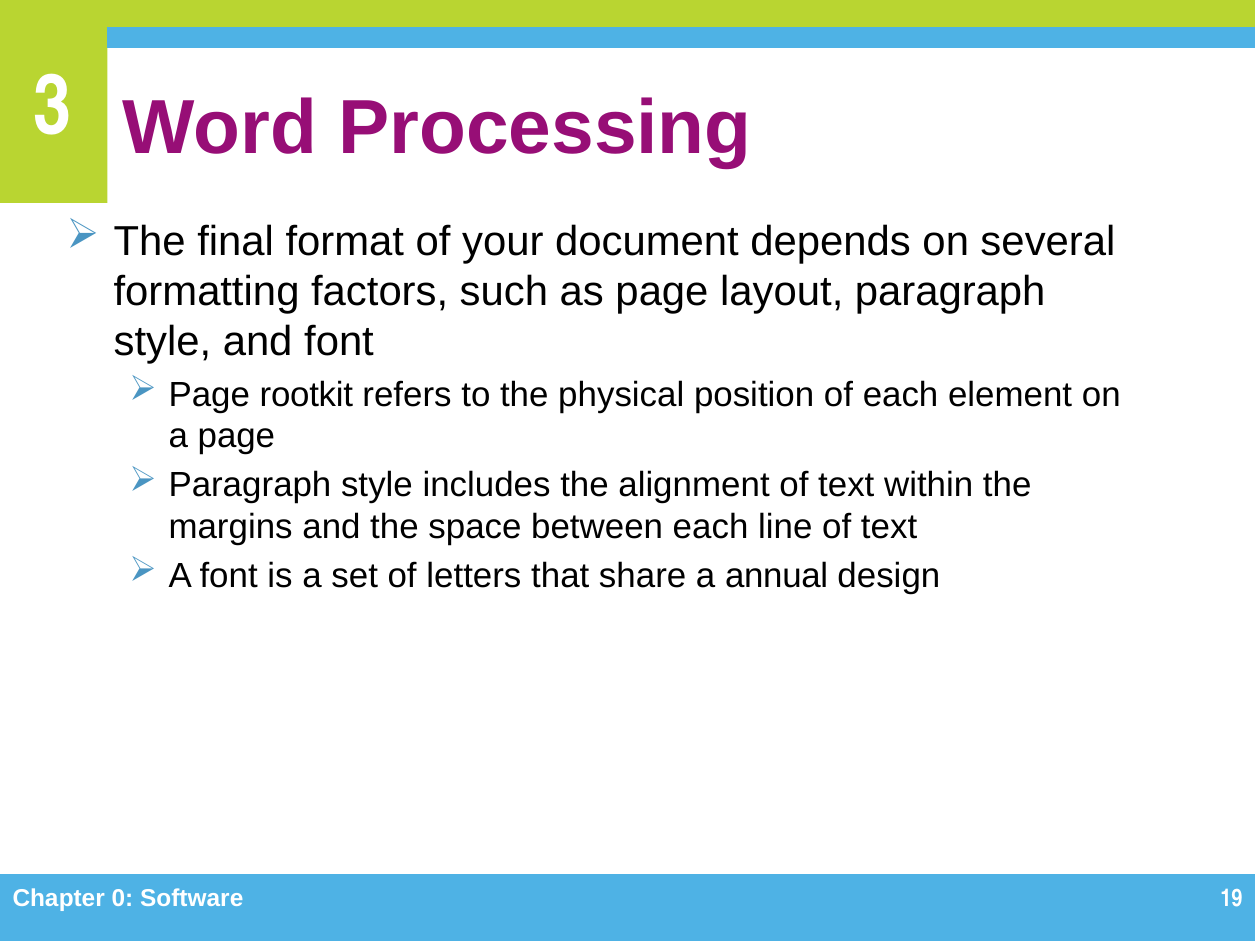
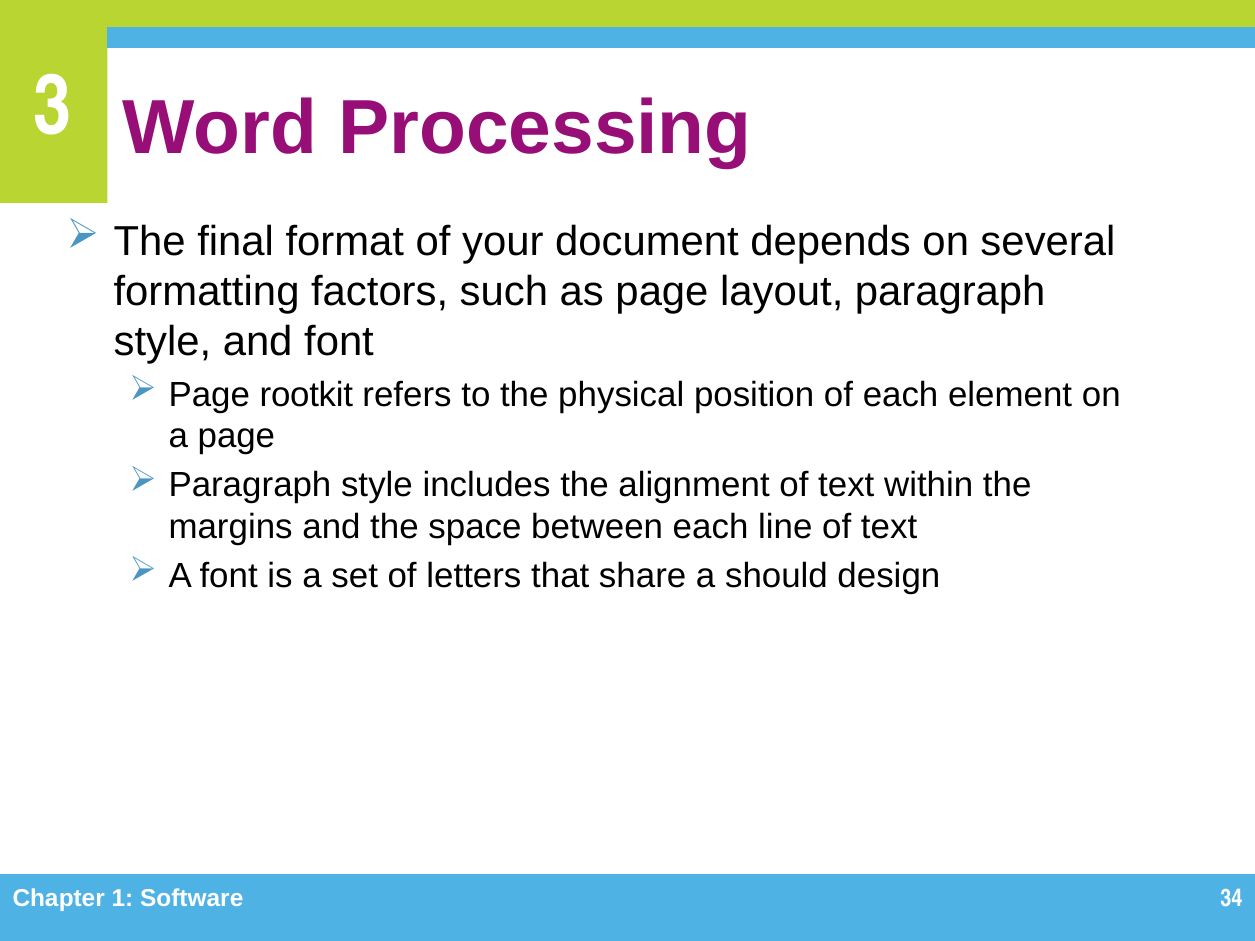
annual: annual -> should (776, 576)
0: 0 -> 1 (122, 899)
19: 19 -> 34 (1231, 899)
